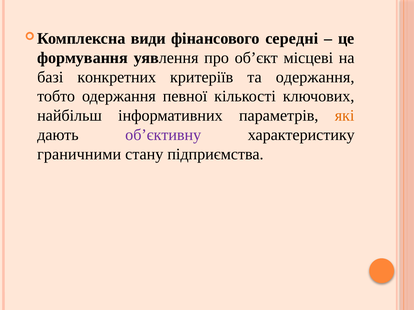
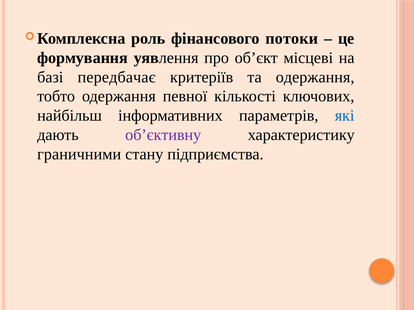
види: види -> роль (148, 39)
середні: середні -> потоки (292, 39)
конкретних: конкретних -> передбачає (117, 77)
які colour: orange -> blue (345, 116)
